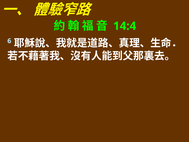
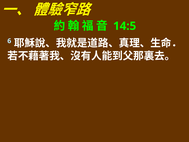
14:4: 14:4 -> 14:5 (125, 26)
